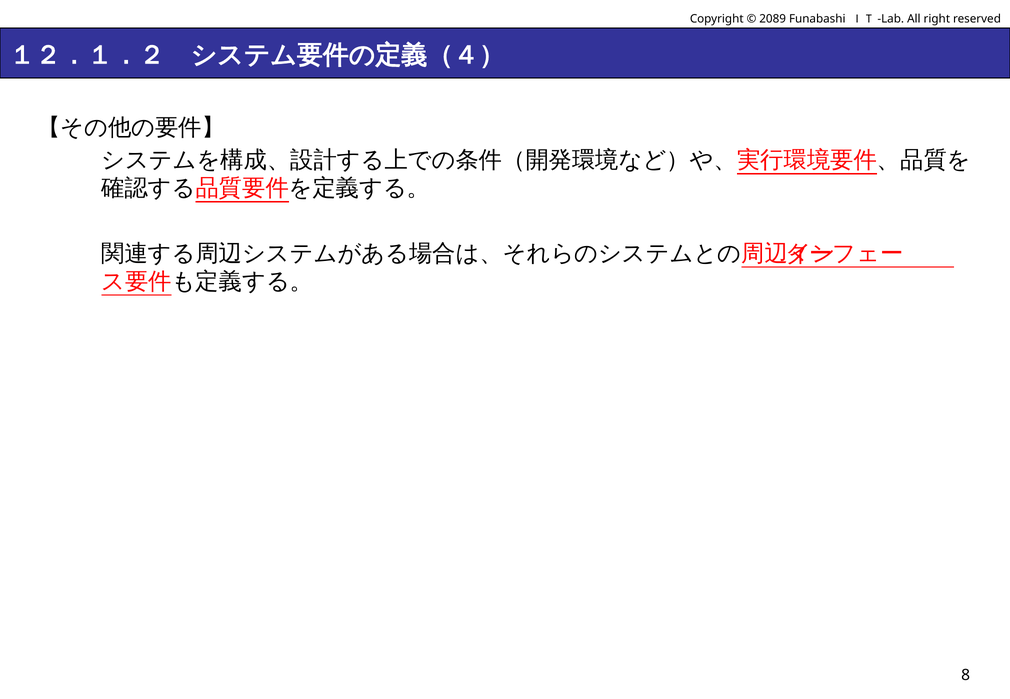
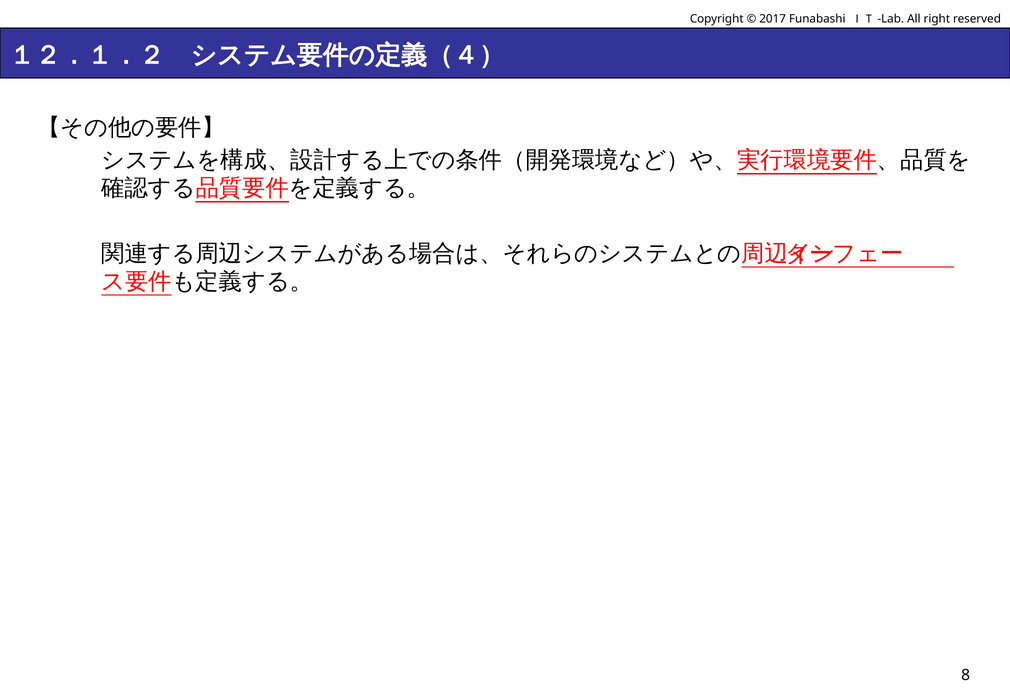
2089: 2089 -> 2017 (773, 19)
